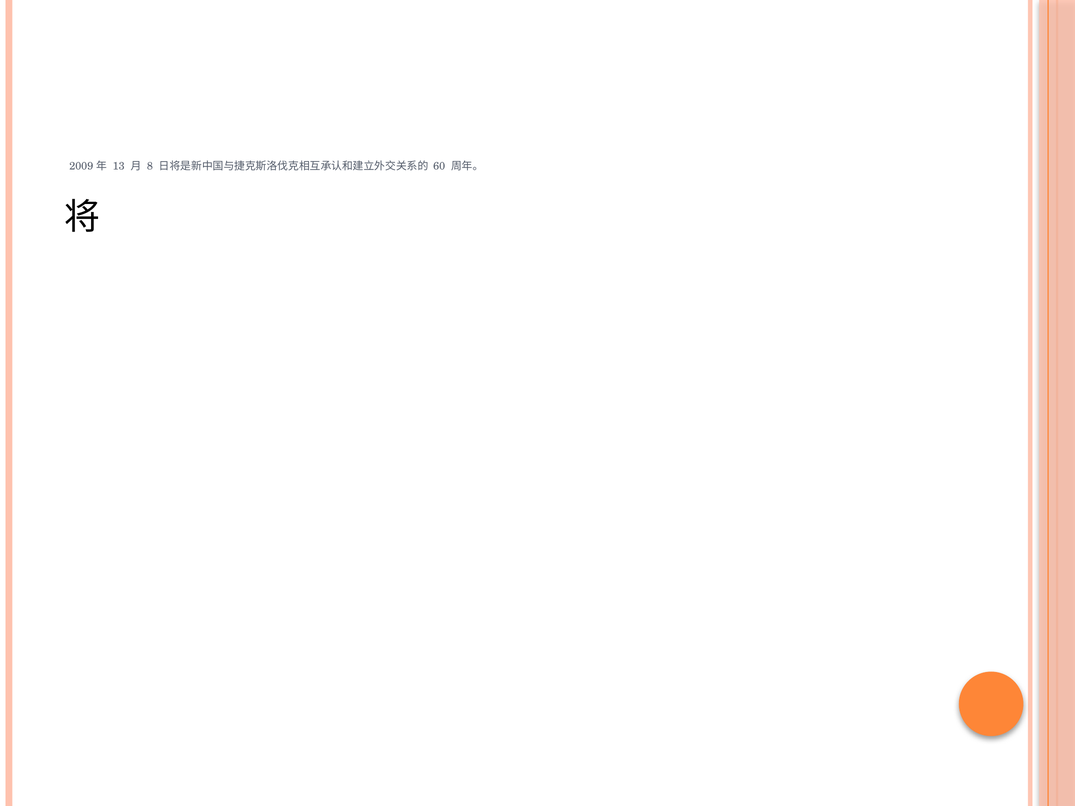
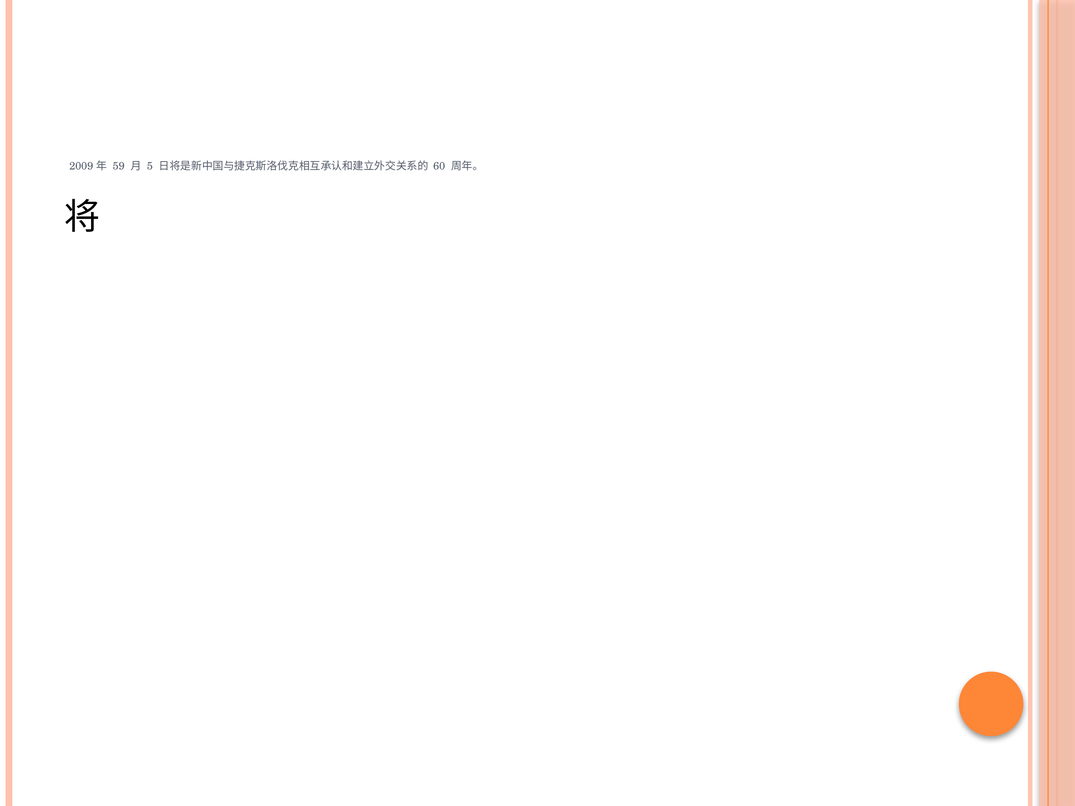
13: 13 -> 59 (119, 166)
8: 8 -> 5 (150, 166)
